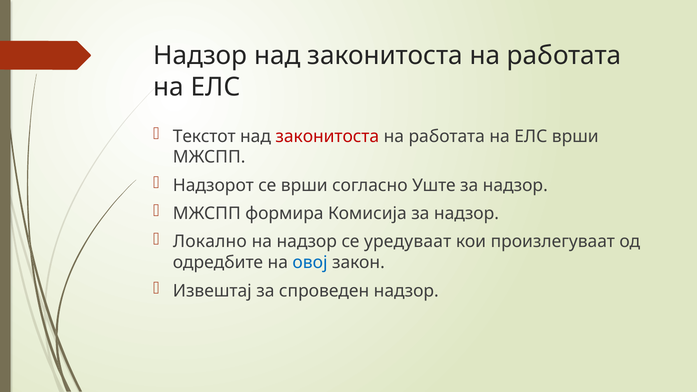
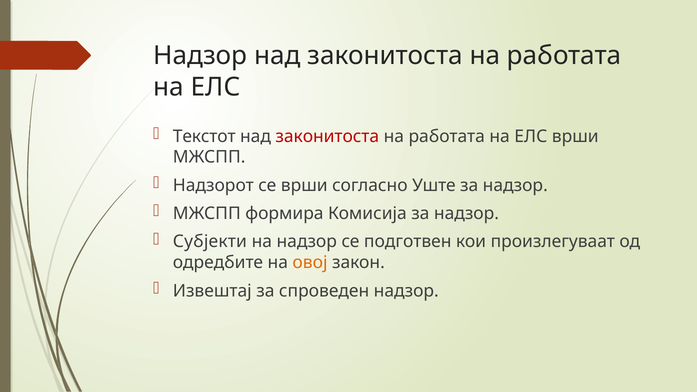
Локално: Локално -> Субјекти (210, 242)
уредуваат: уредуваат -> подготвен (408, 242)
овој colour: blue -> orange (310, 263)
